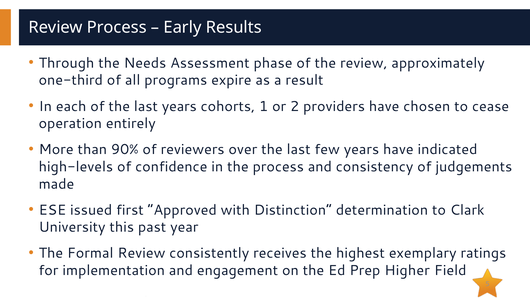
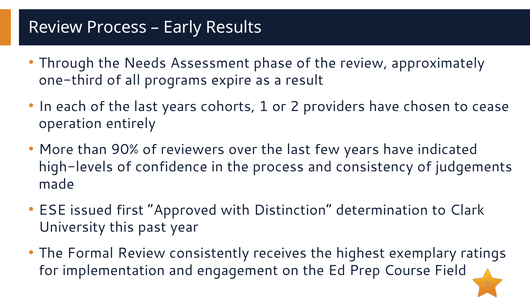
Higher: Higher -> Course (407, 271)
